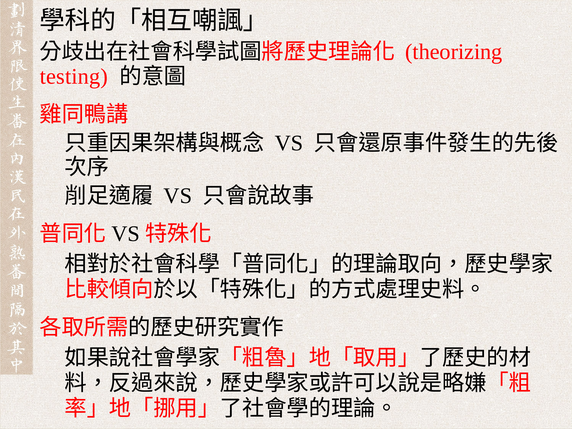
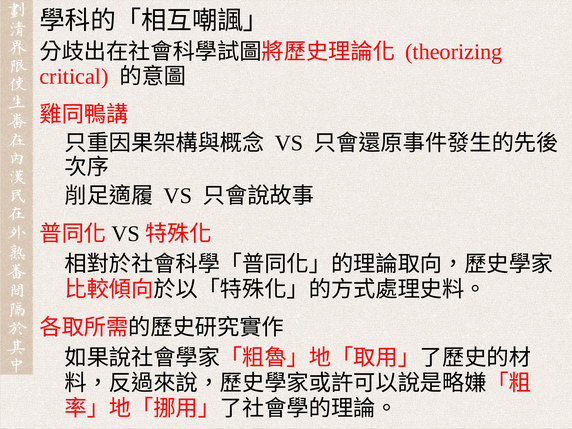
testing: testing -> critical (74, 76)
